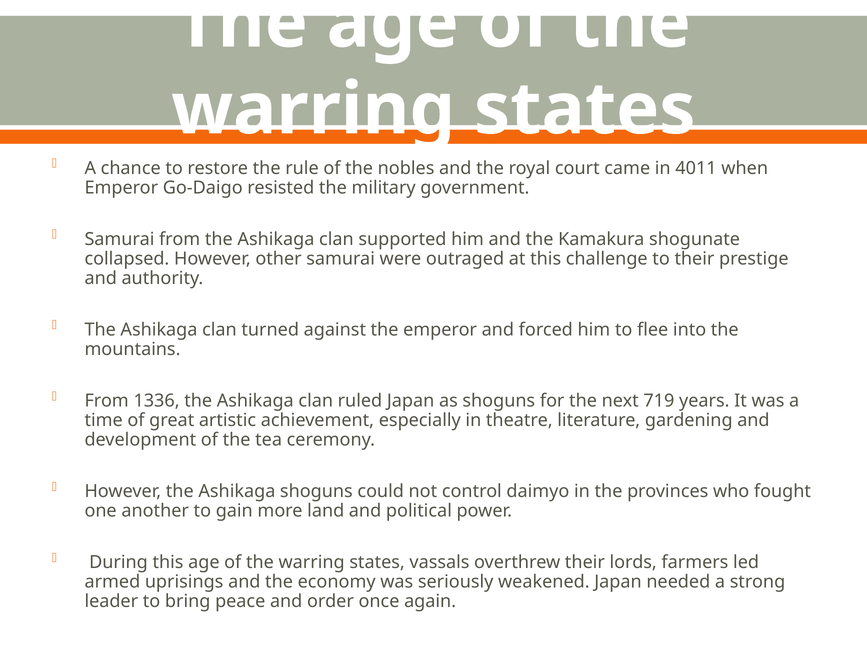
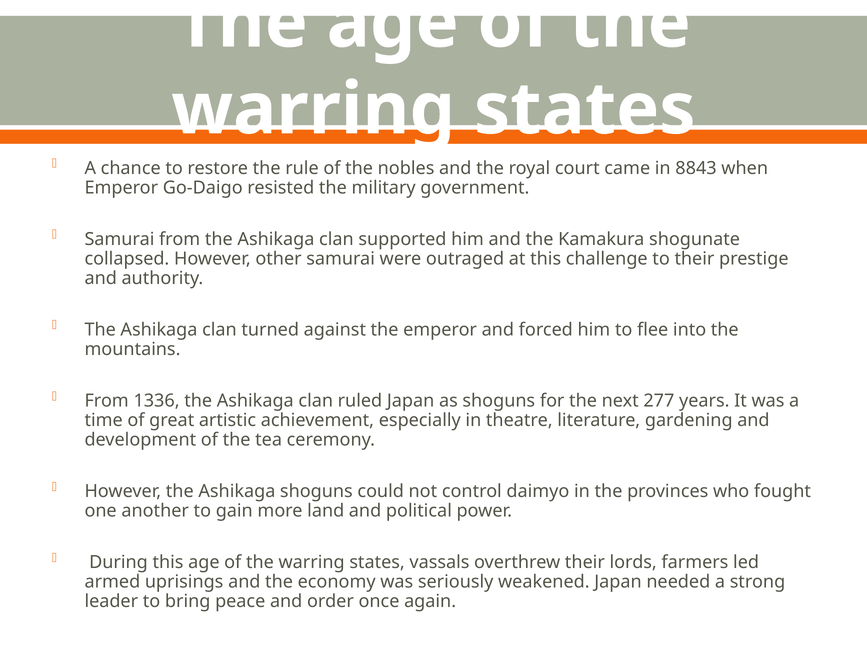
4011: 4011 -> 8843 (696, 168)
719: 719 -> 277 (659, 401)
